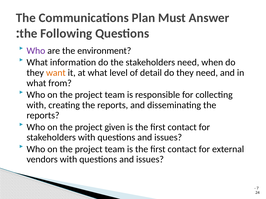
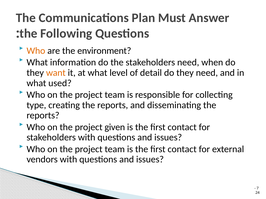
Who colour: purple -> orange (36, 51)
from: from -> used (60, 83)
with: with -> type (36, 105)
